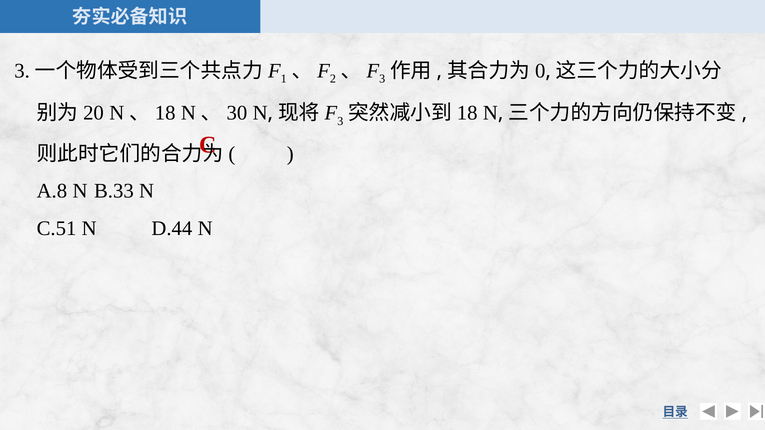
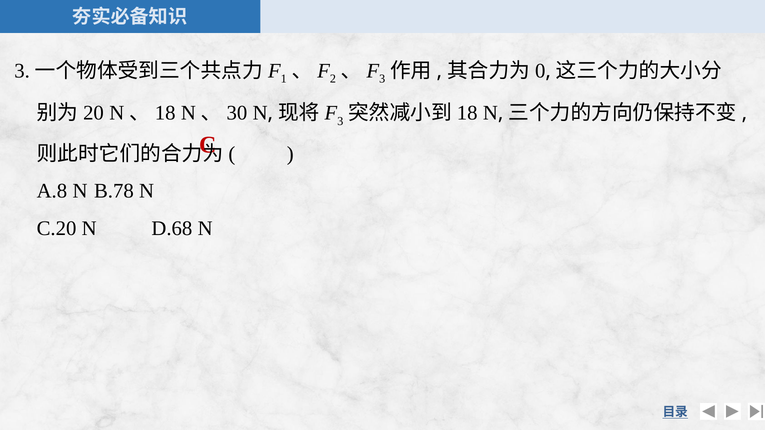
B.33: B.33 -> B.78 (114, 191)
C.51: C.51 -> C.20 (57, 228)
D.44: D.44 -> D.68 (172, 228)
